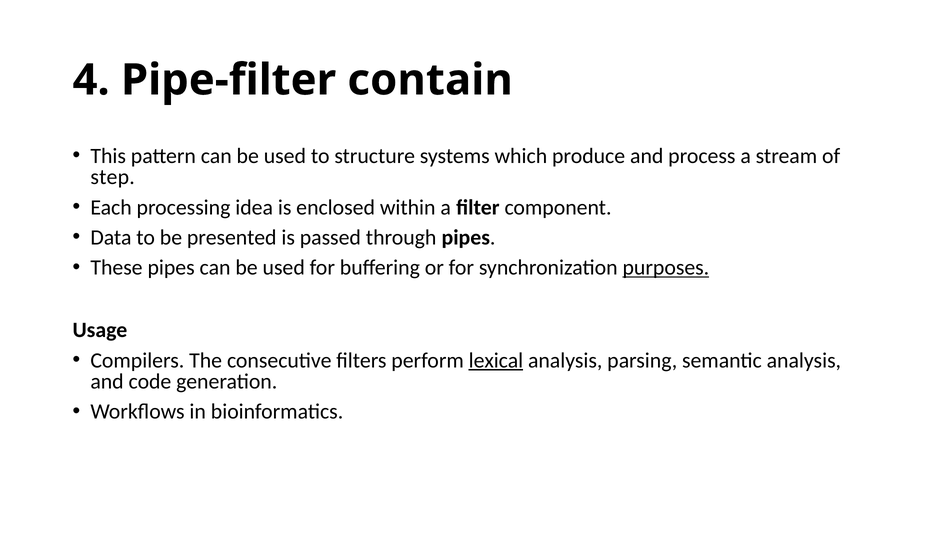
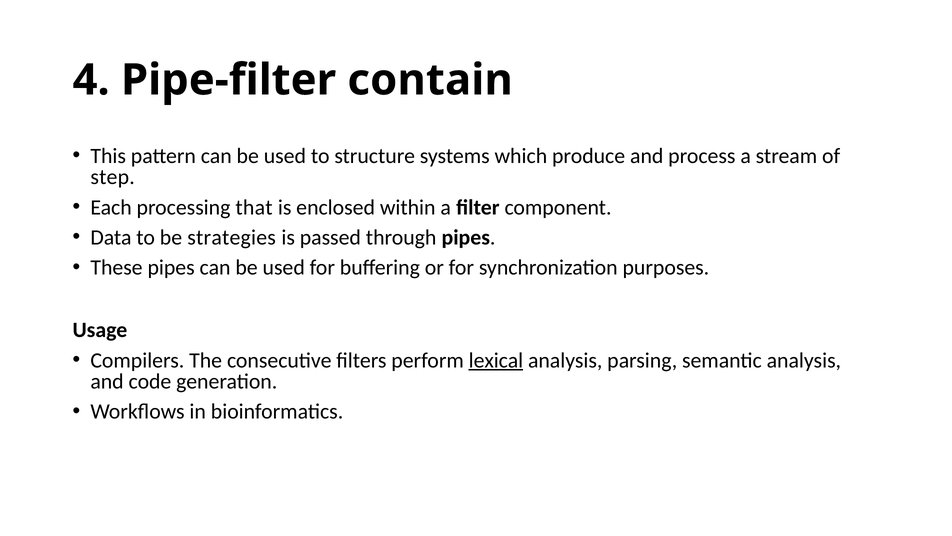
idea: idea -> that (254, 207)
presented: presented -> strategies (232, 237)
purposes underline: present -> none (666, 267)
